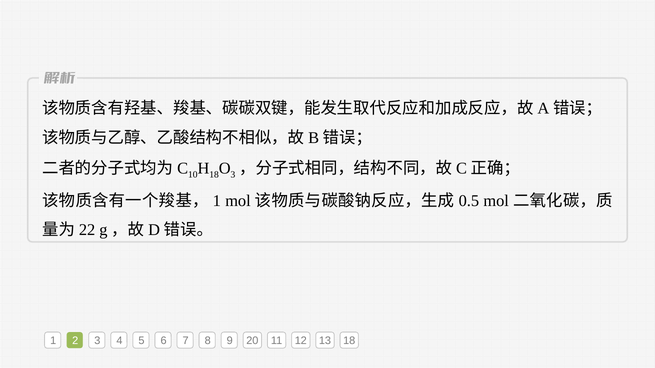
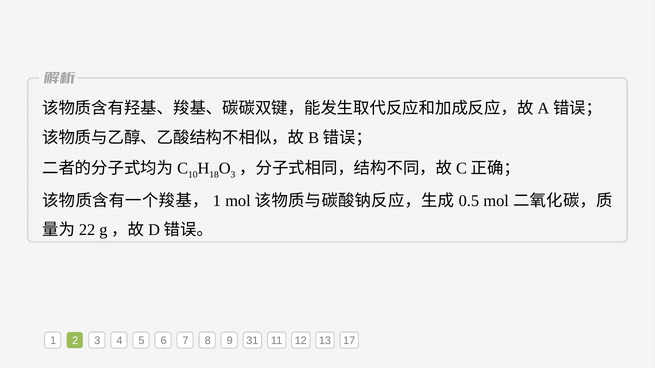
20: 20 -> 31 (252, 341)
13 18: 18 -> 17 (349, 341)
